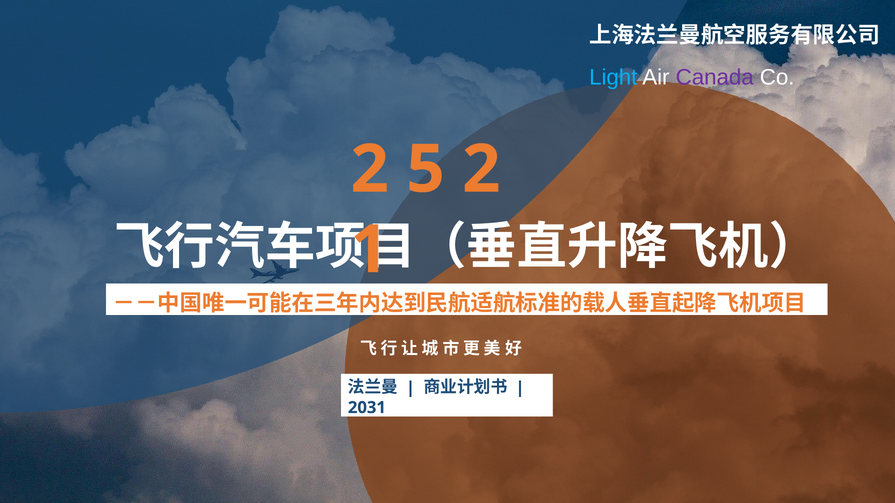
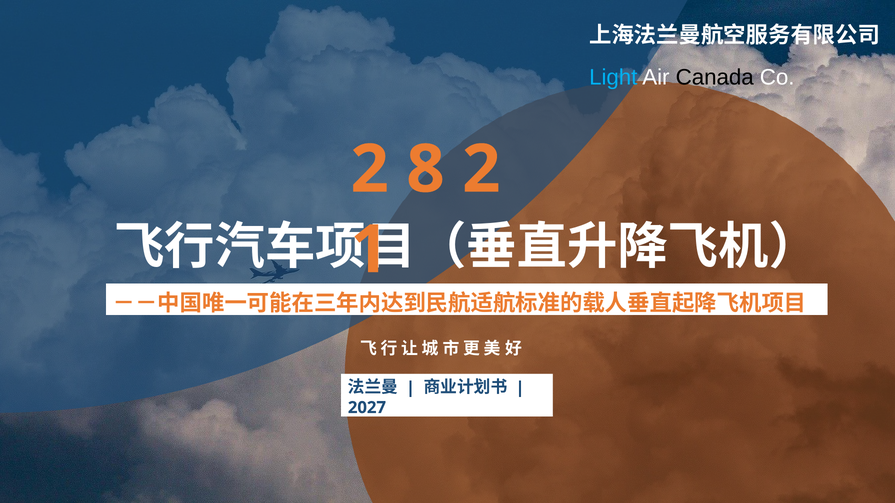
Canada colour: purple -> black (715, 77)
5: 5 -> 8 (426, 170)
2031: 2031 -> 2027 (367, 408)
